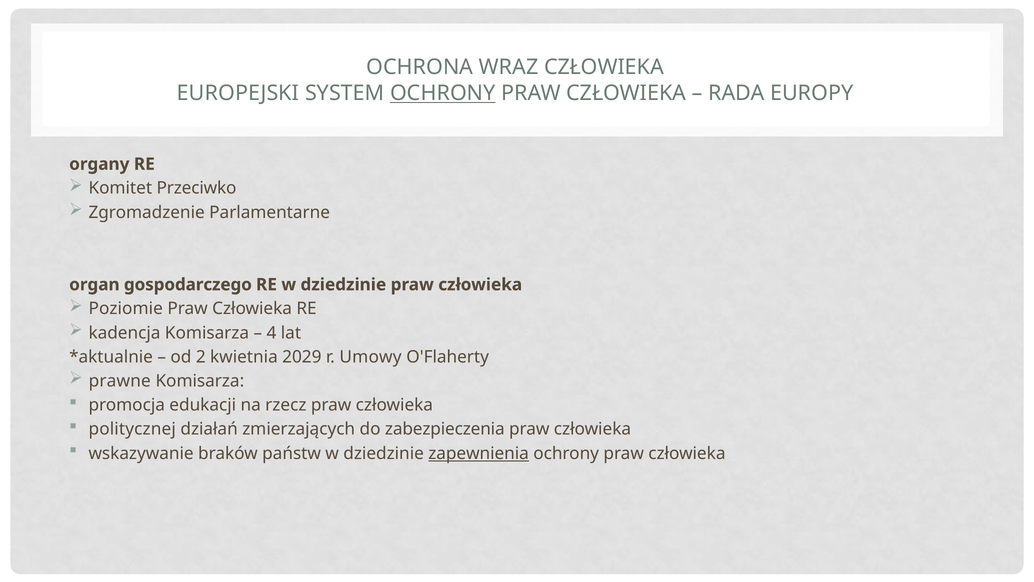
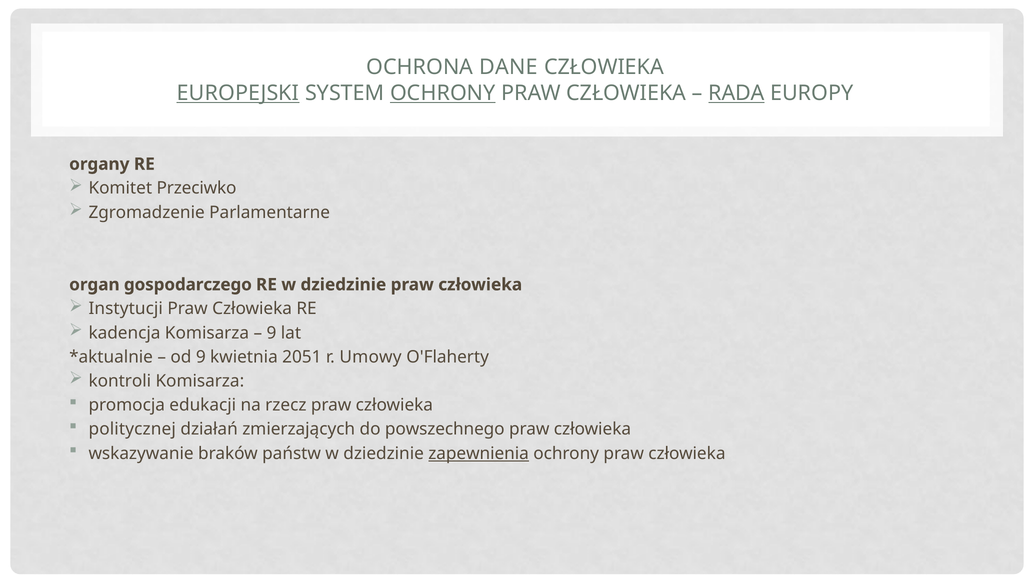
WRAZ: WRAZ -> DANE (509, 67)
EUROPEJSKI underline: none -> present (238, 93)
RADA underline: none -> present (737, 93)
Poziomie: Poziomie -> Instytucji (126, 309)
4: 4 -> 9 (271, 333)
od 2: 2 -> 9 (201, 357)
2029: 2029 -> 2051 (302, 357)
prawne: prawne -> kontroli (120, 381)
zabezpieczenia: zabezpieczenia -> powszechnego (445, 429)
